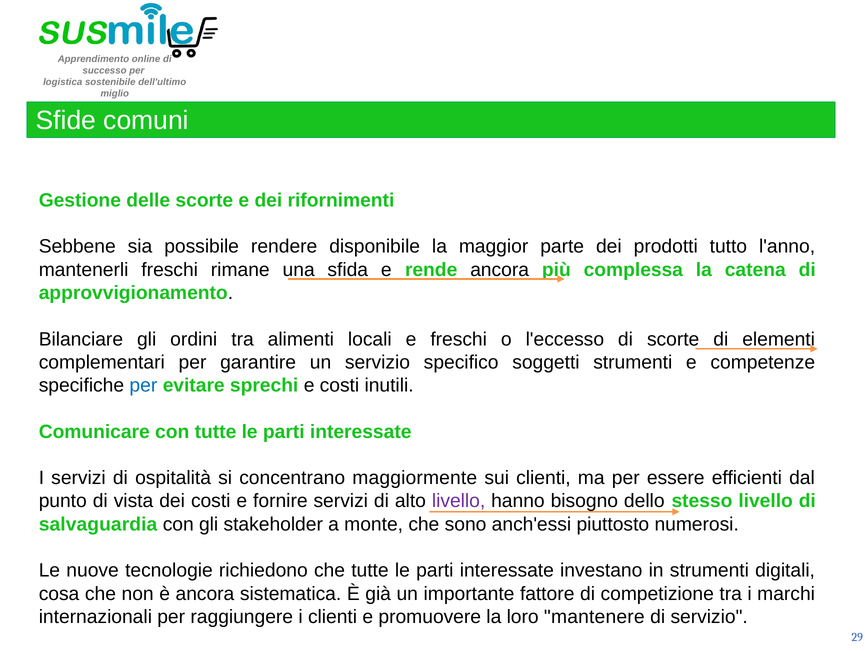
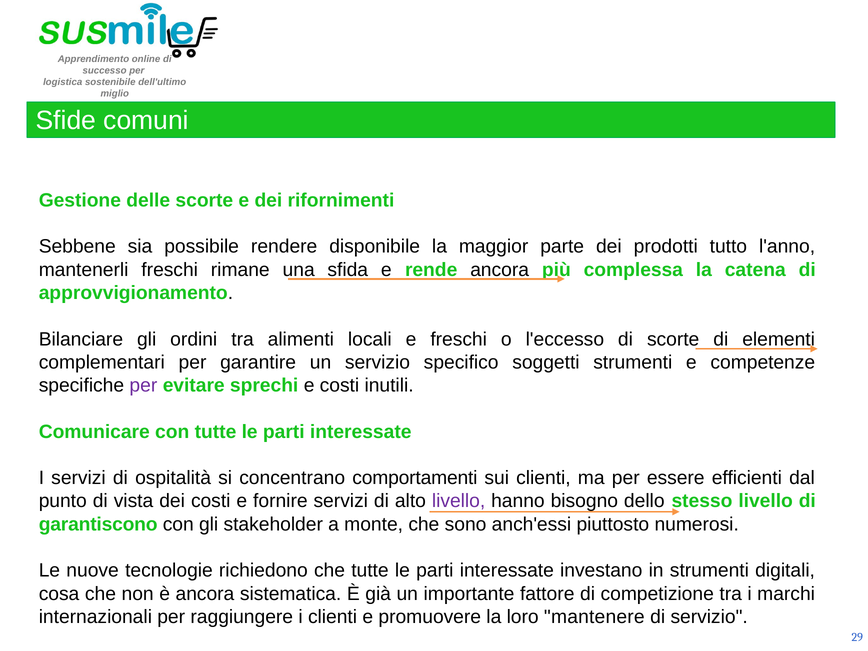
per colour: blue -> purple (143, 385)
maggiormente: maggiormente -> comportamenti (415, 478)
salvaguardia: salvaguardia -> garantiscono (98, 524)
